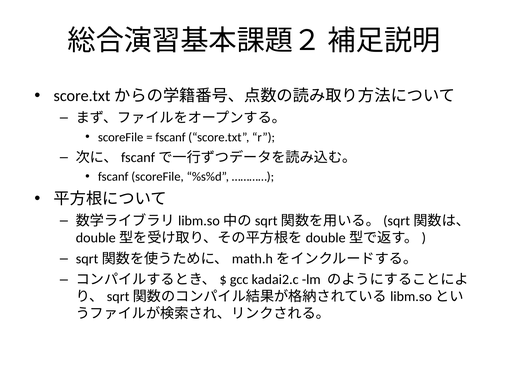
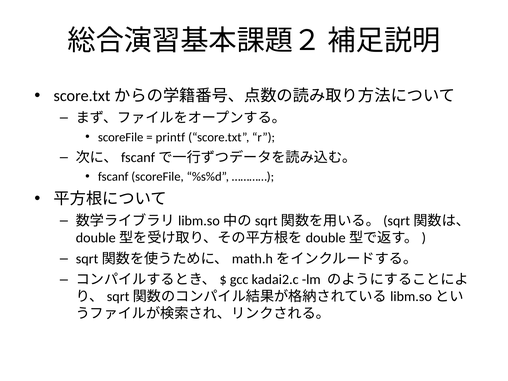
fscanf: fscanf -> printf (170, 137)
